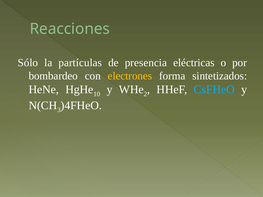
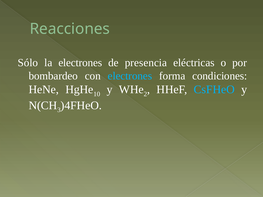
la partículas: partículas -> electrones (80, 63)
electrones colour: yellow -> light blue (130, 76)
sintetizados: sintetizados -> condiciones (220, 76)
